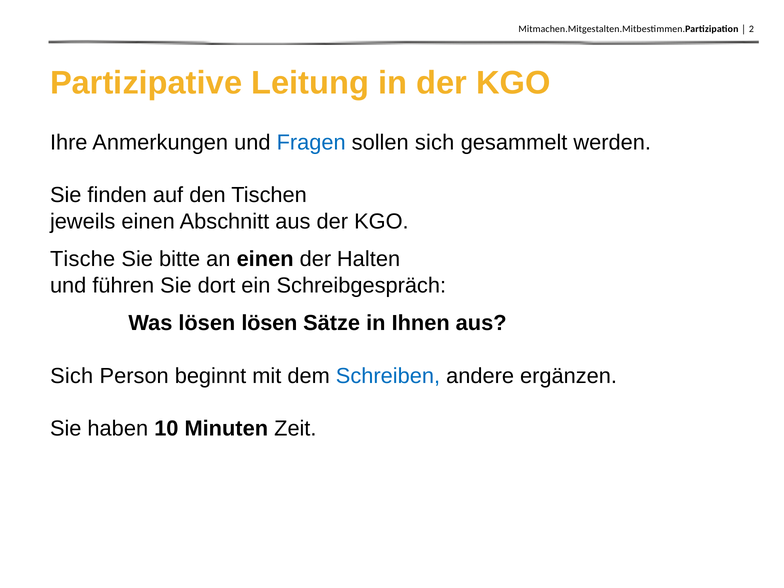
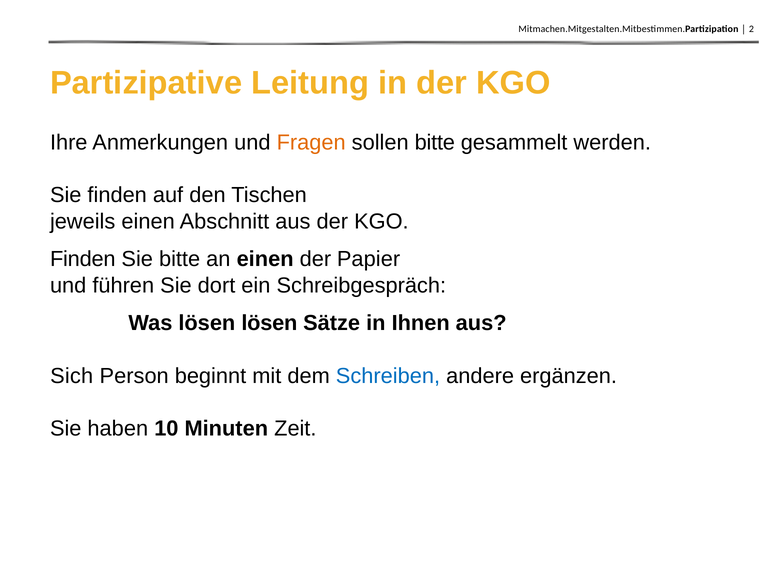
Fragen colour: blue -> orange (311, 142)
sollen sich: sich -> bitte (435, 142)
Tische: Tische -> Finden (83, 259)
Halten: Halten -> Papier (369, 259)
